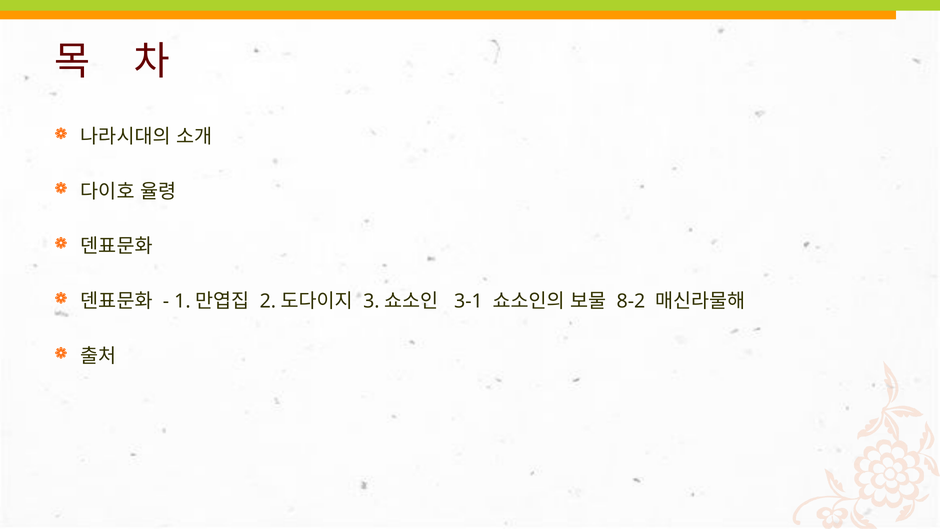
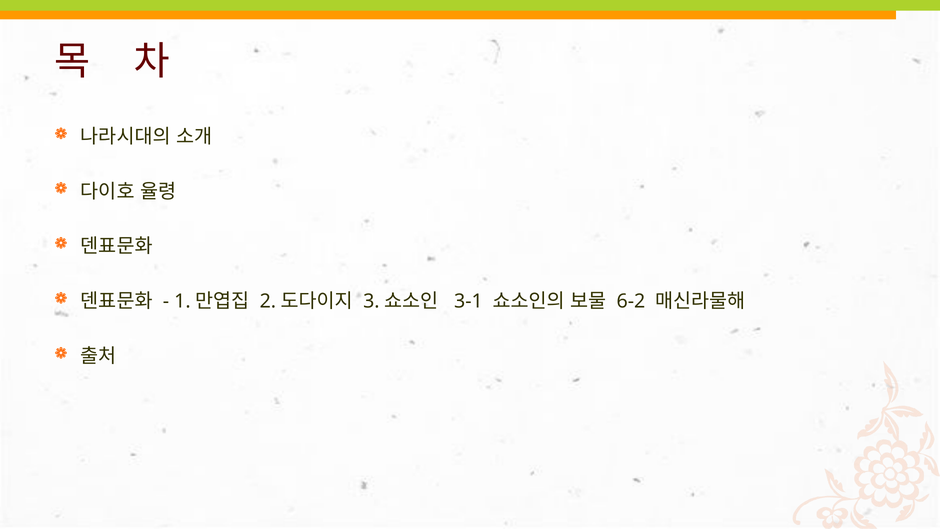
8-2: 8-2 -> 6-2 (631, 301)
